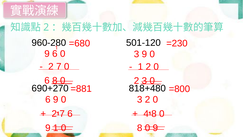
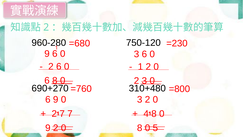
501-120: 501-120 -> 750-120 (143, 43)
3 9: 9 -> 6 (144, 54)
7: 7 -> 6 (59, 66)
818+480: 818+480 -> 310+480 (147, 88)
=881: =881 -> =760 (81, 89)
7 6: 6 -> 7 (70, 114)
1: 1 -> 2 (56, 128)
0 9: 9 -> 5 (155, 128)
